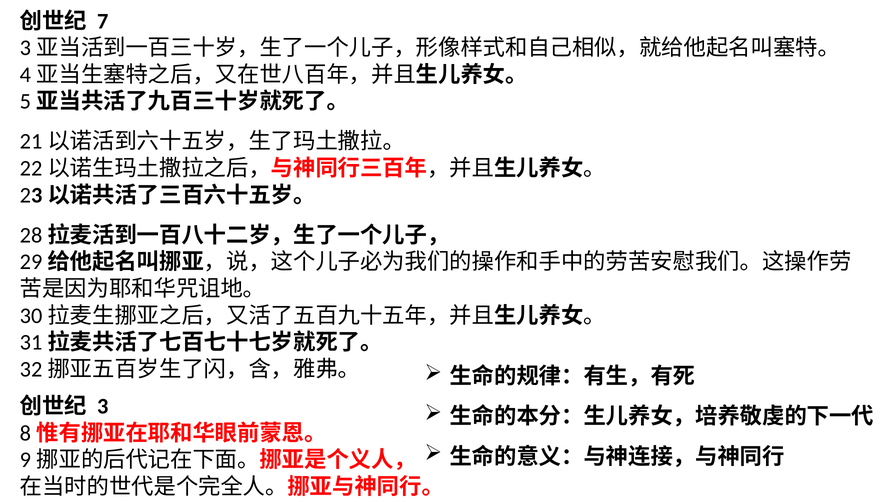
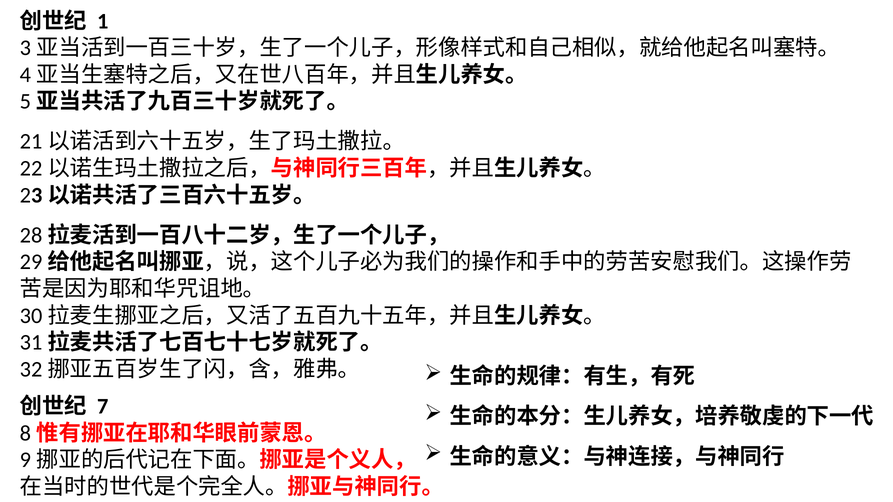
7: 7 -> 1 (103, 21)
3: 3 -> 7 (103, 407)
